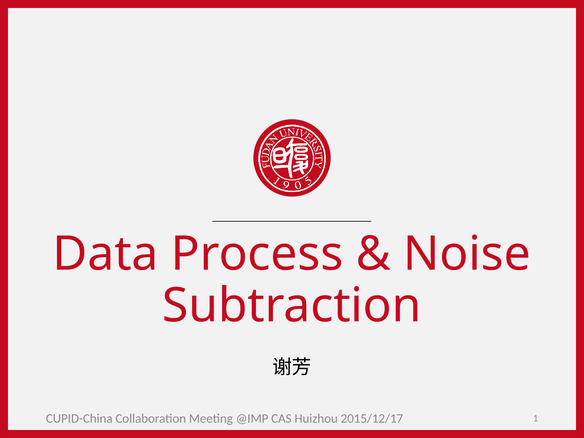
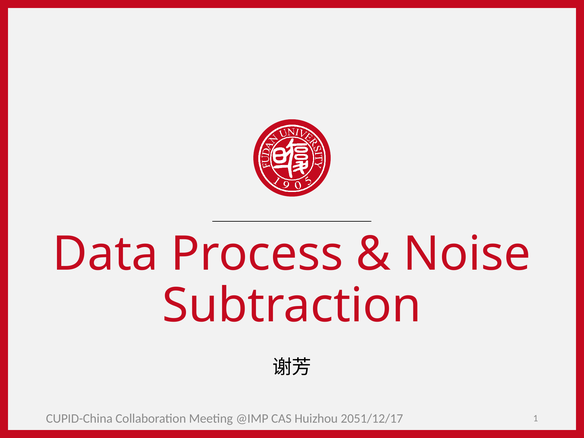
2015/12/17: 2015/12/17 -> 2051/12/17 (372, 419)
